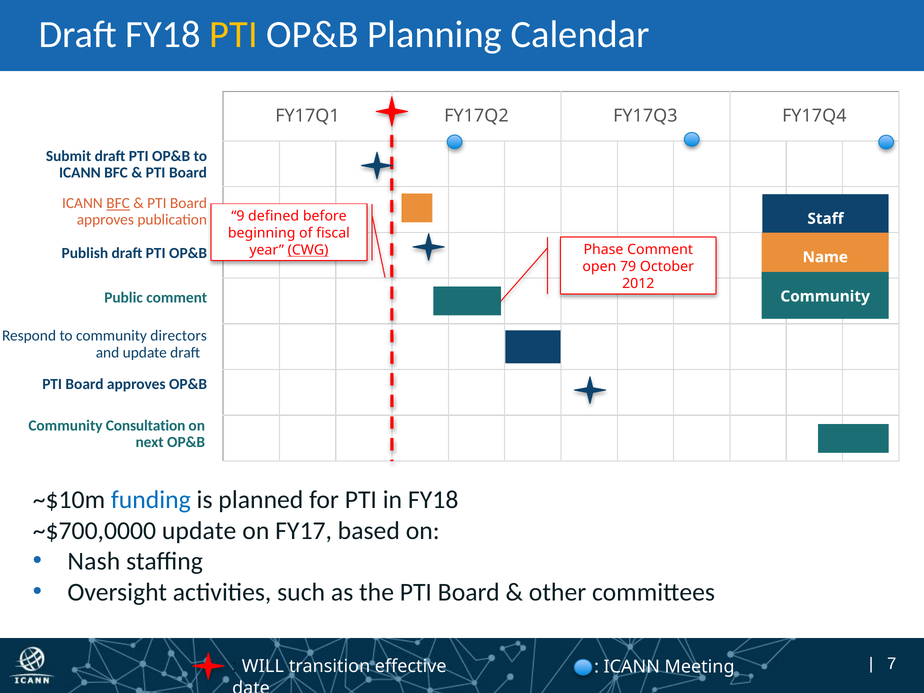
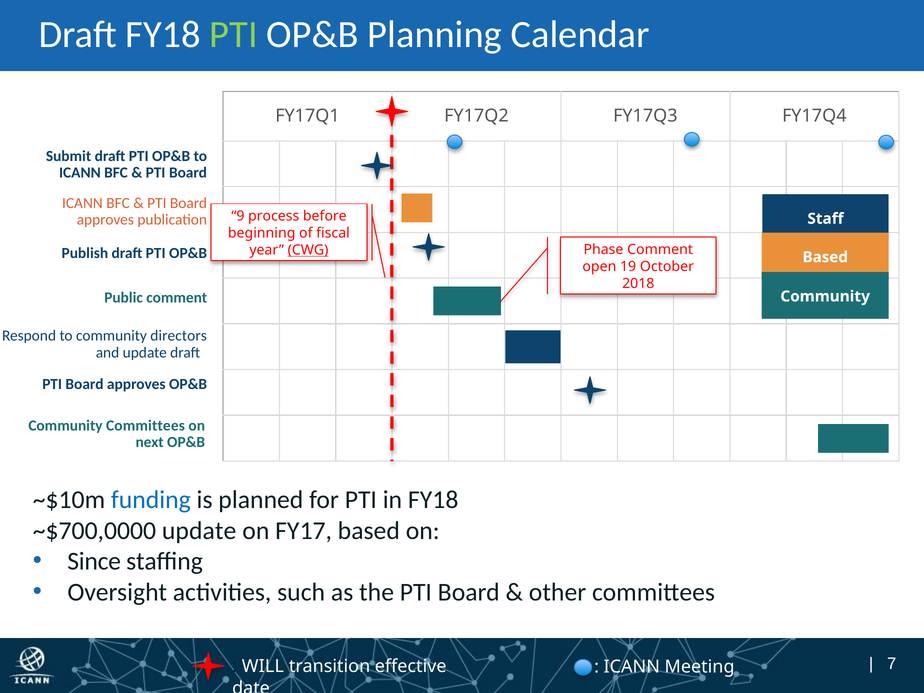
PTI colour: yellow -> light green (234, 34)
BFC underline: present -> none (118, 203)
defined: defined -> process (274, 216)
Name: Name -> Based (825, 257)
79: 79 -> 19 (628, 267)
2012: 2012 -> 2018 (638, 284)
Community Consultation: Consultation -> Committees (145, 425)
Nash: Nash -> Since (94, 561)
